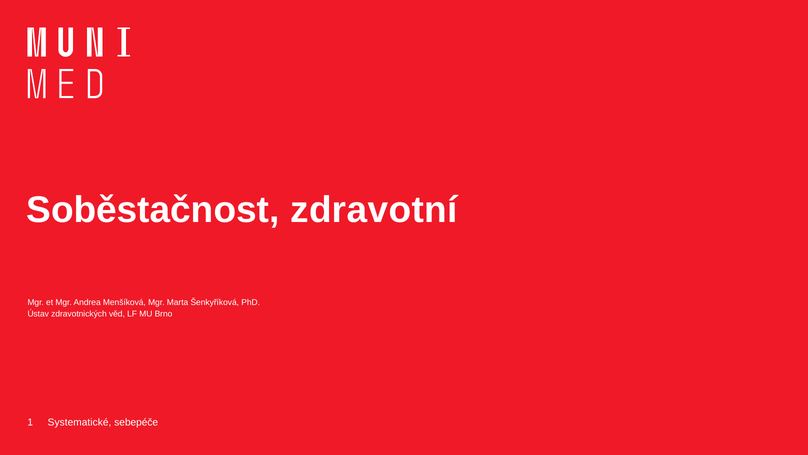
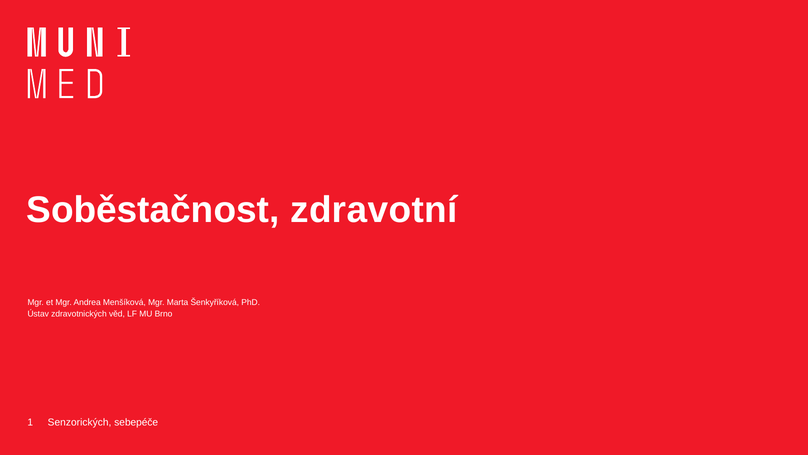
Systematické: Systematické -> Senzorických (80, 422)
